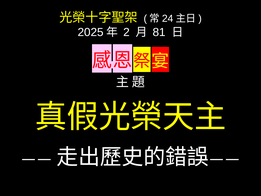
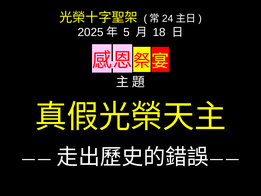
2: 2 -> 5 (127, 32)
81: 81 -> 18 (159, 32)
